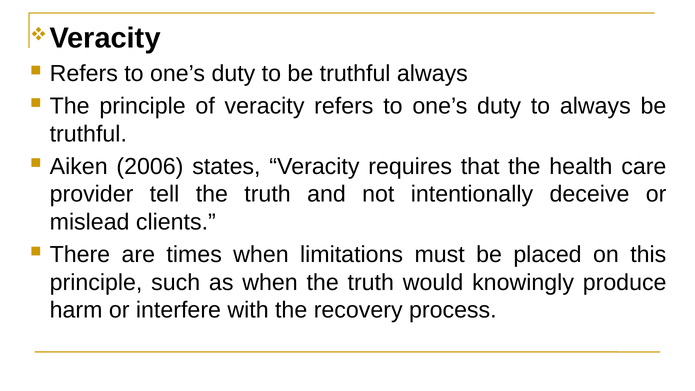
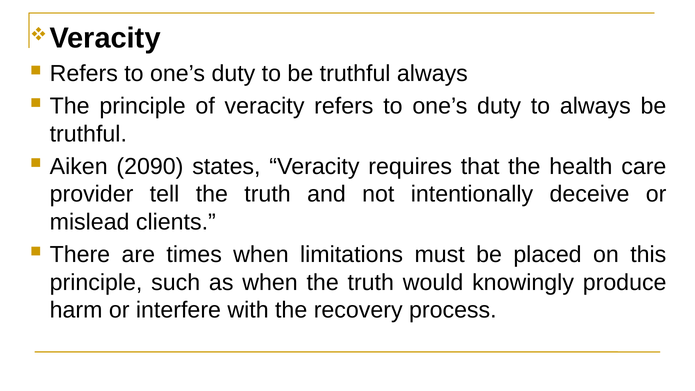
2006: 2006 -> 2090 (150, 166)
